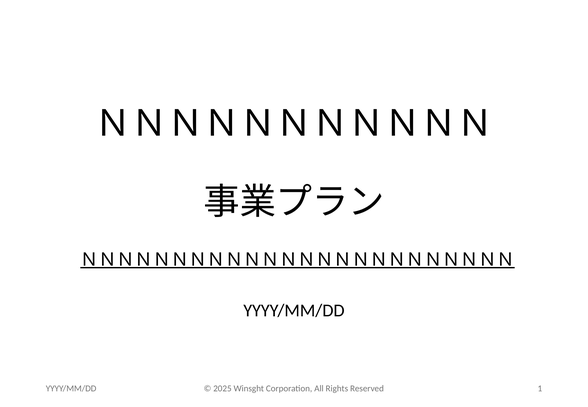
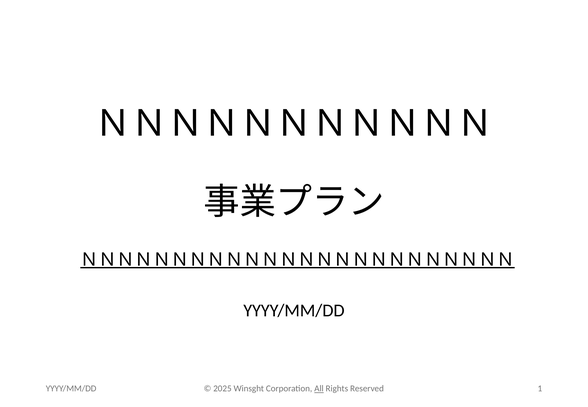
All underline: none -> present (319, 389)
